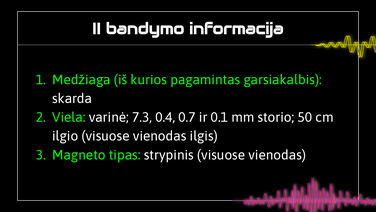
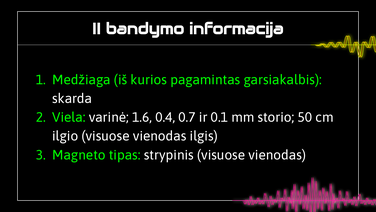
7.3: 7.3 -> 1.6 (142, 117)
